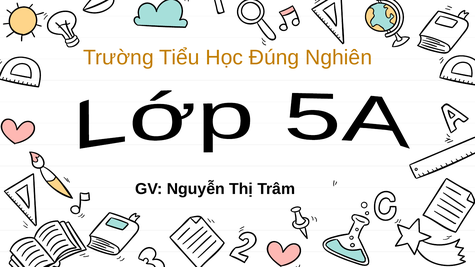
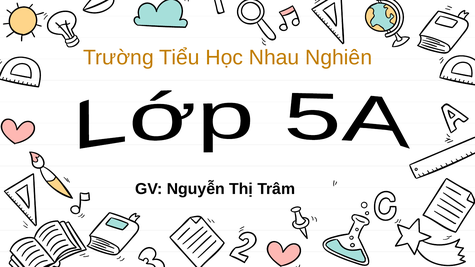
Đúng: Đúng -> Nhau (274, 58)
